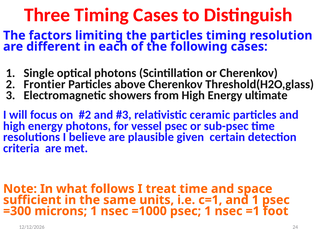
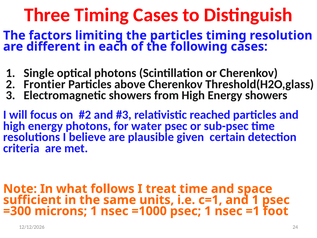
Energy ultimate: ultimate -> showers (266, 95)
ceramic: ceramic -> reached (210, 115)
vessel: vessel -> water (146, 126)
